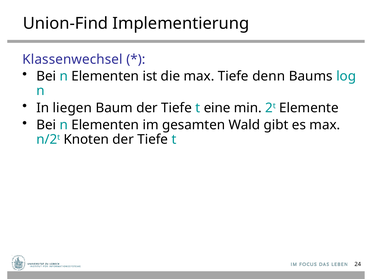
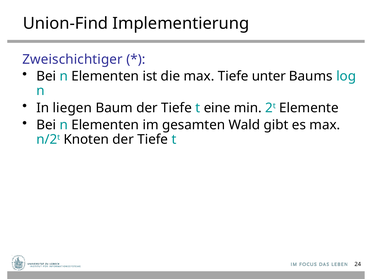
Klassenwechsel: Klassenwechsel -> Zweischichtiger (73, 59)
denn: denn -> unter (269, 76)
